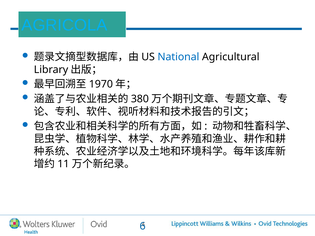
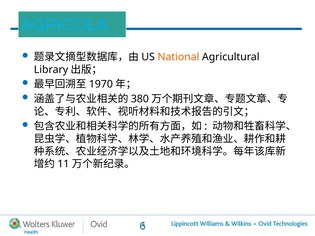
National colour: blue -> orange (178, 57)
